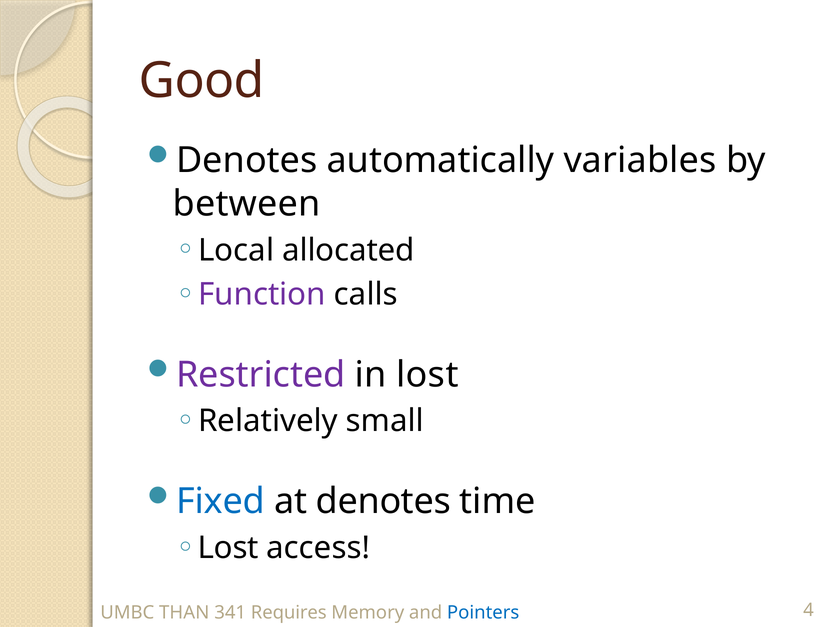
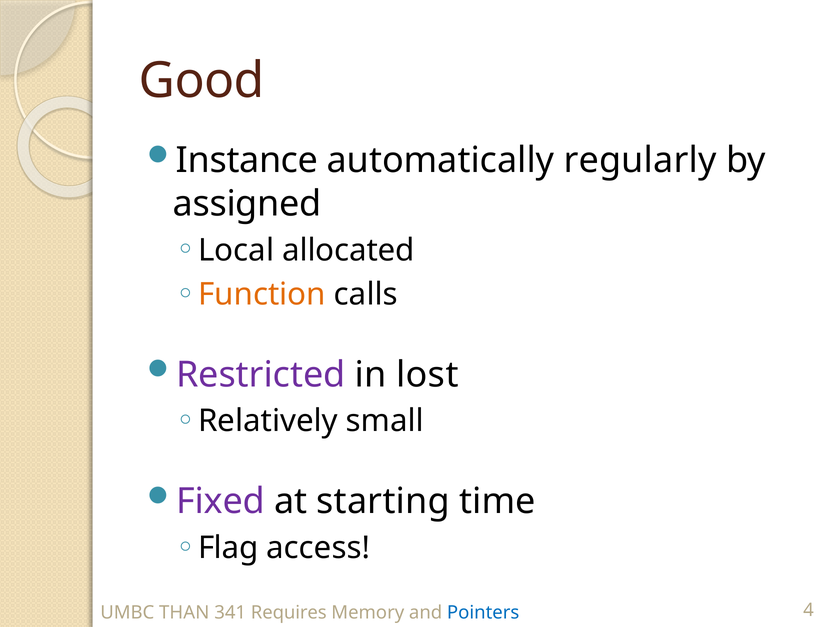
Denotes: Denotes -> Instance (247, 161)
variables: variables -> regularly (640, 161)
between: between -> assigned (247, 204)
Function colour: purple -> orange (262, 294)
Fixed colour: blue -> purple (220, 501)
at denotes: denotes -> starting (383, 501)
Lost: Lost -> Flag (228, 548)
